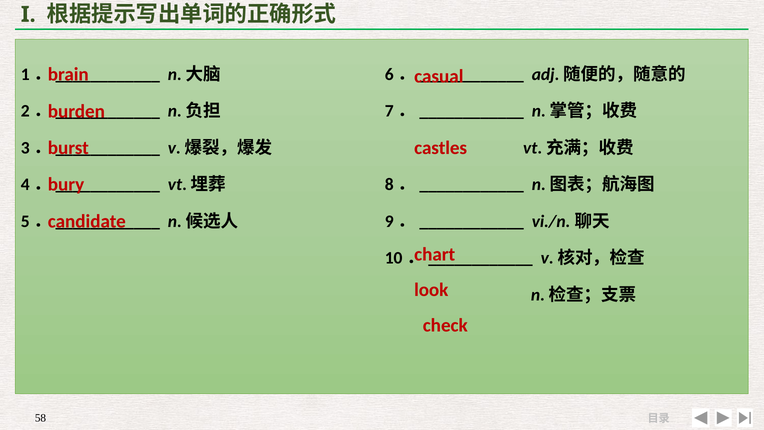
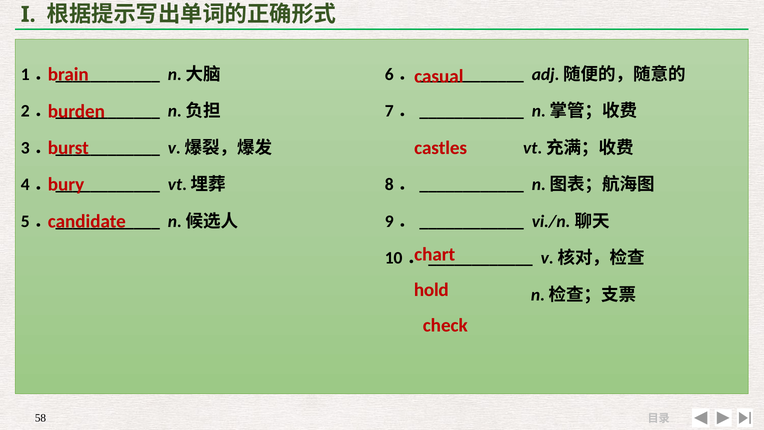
look: look -> hold (431, 290)
